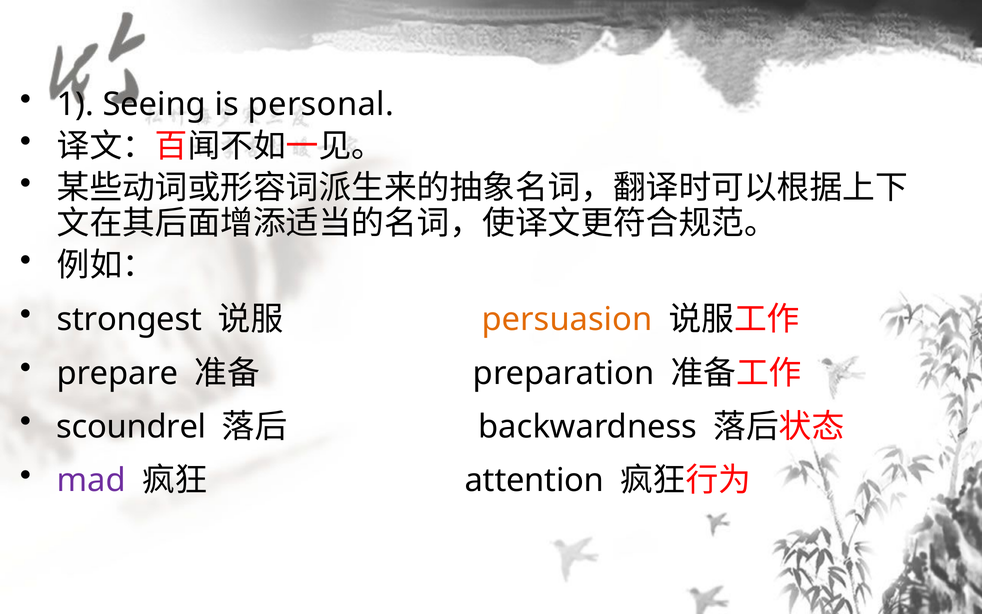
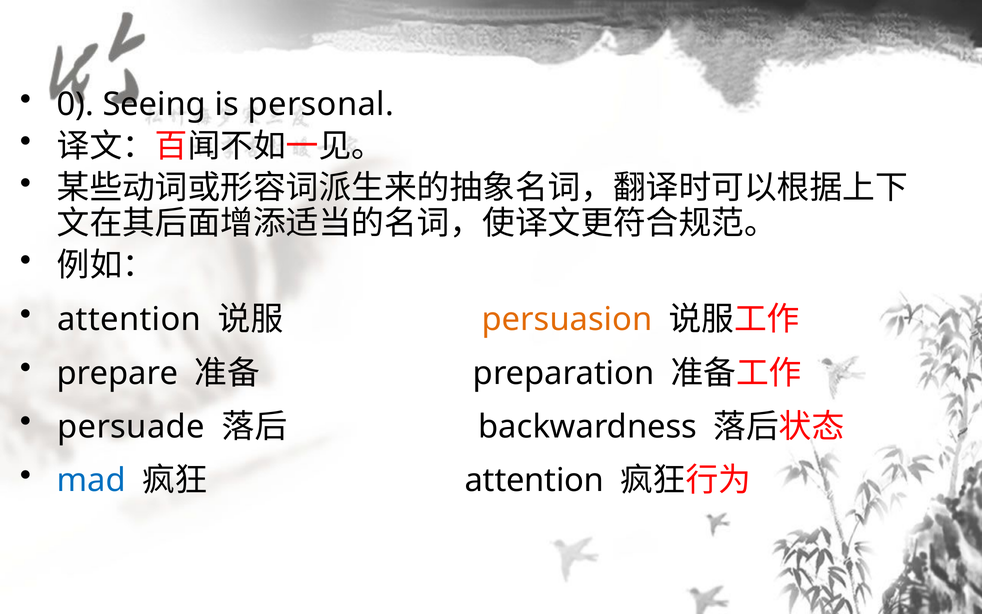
1: 1 -> 0 (75, 104)
strongest: strongest -> attention (129, 319)
scoundrel: scoundrel -> persuade (131, 427)
mad colour: purple -> blue (91, 480)
